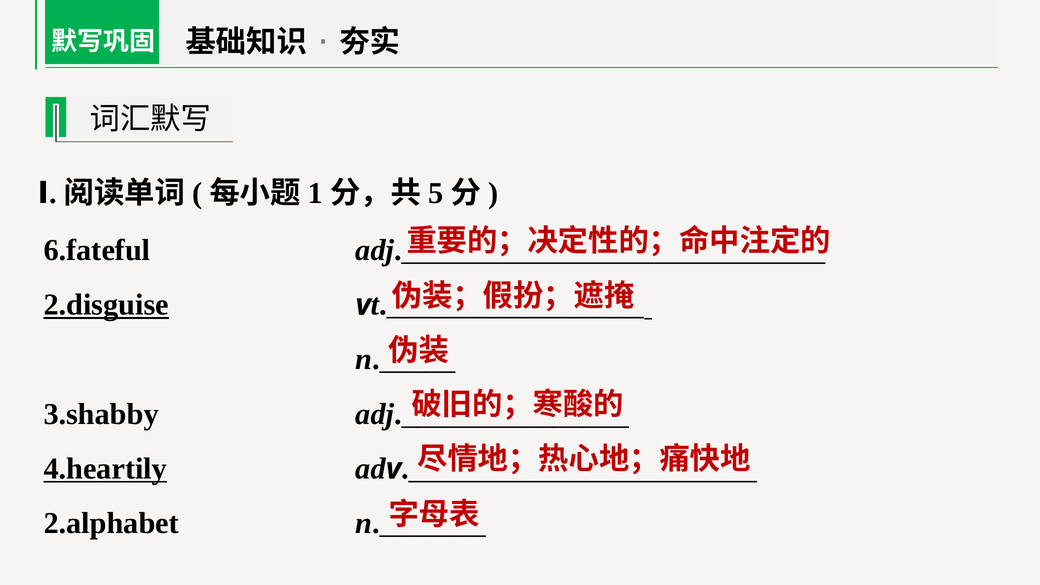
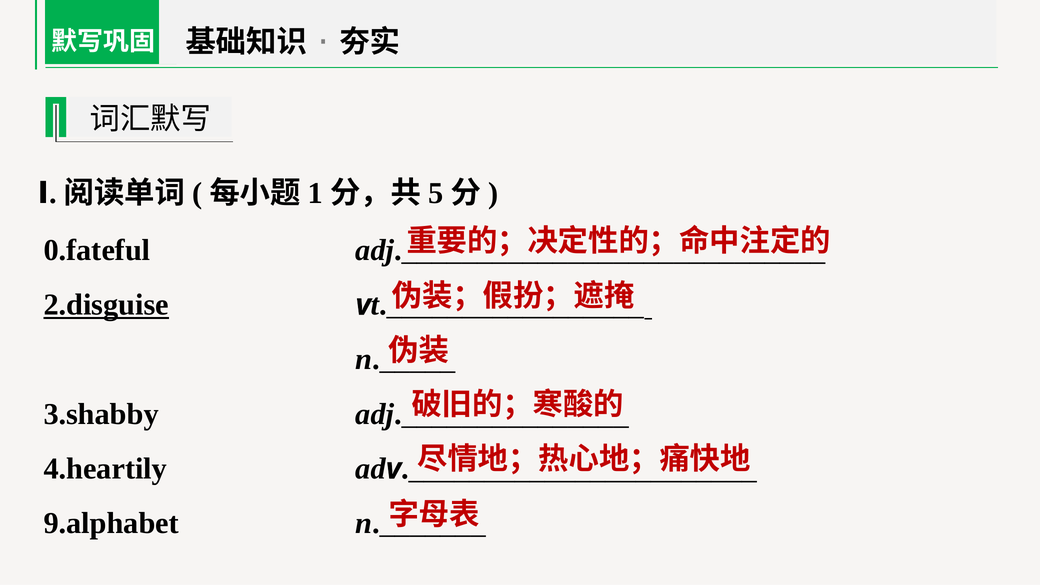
6.fateful: 6.fateful -> 0.fateful (97, 250)
4.heartily underline: present -> none (105, 469)
2.alphabet: 2.alphabet -> 9.alphabet (111, 524)
